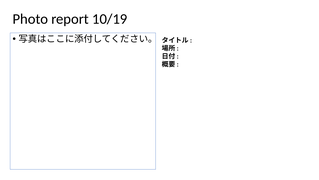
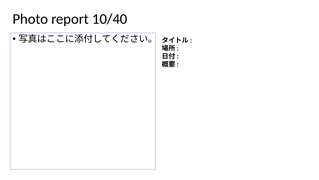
10/19: 10/19 -> 10/40 (110, 19)
